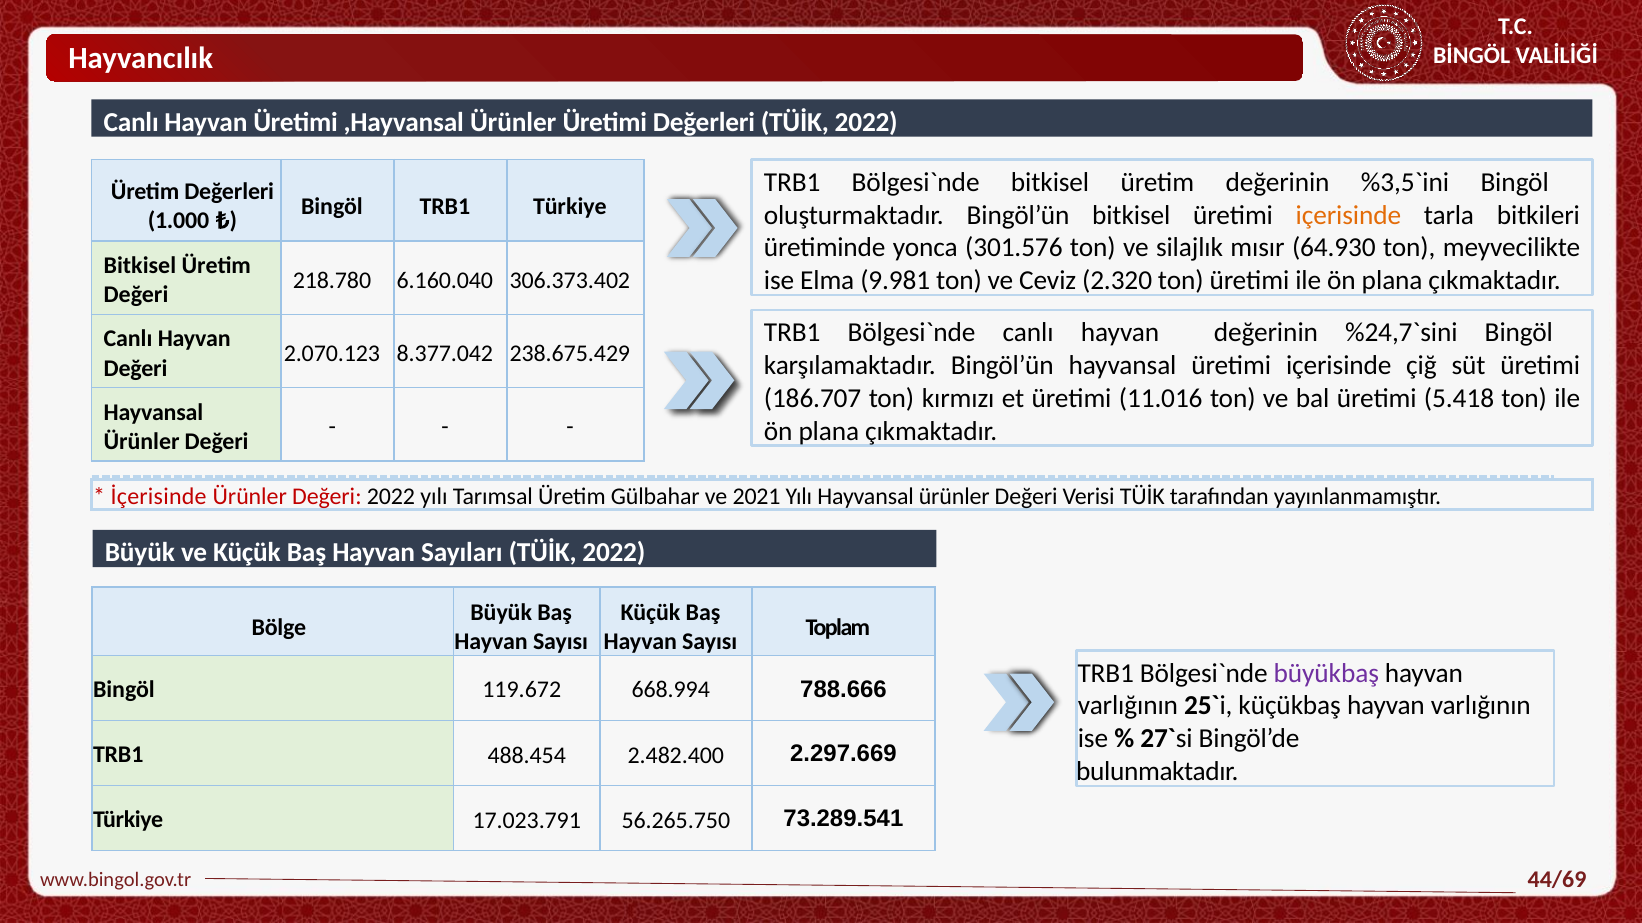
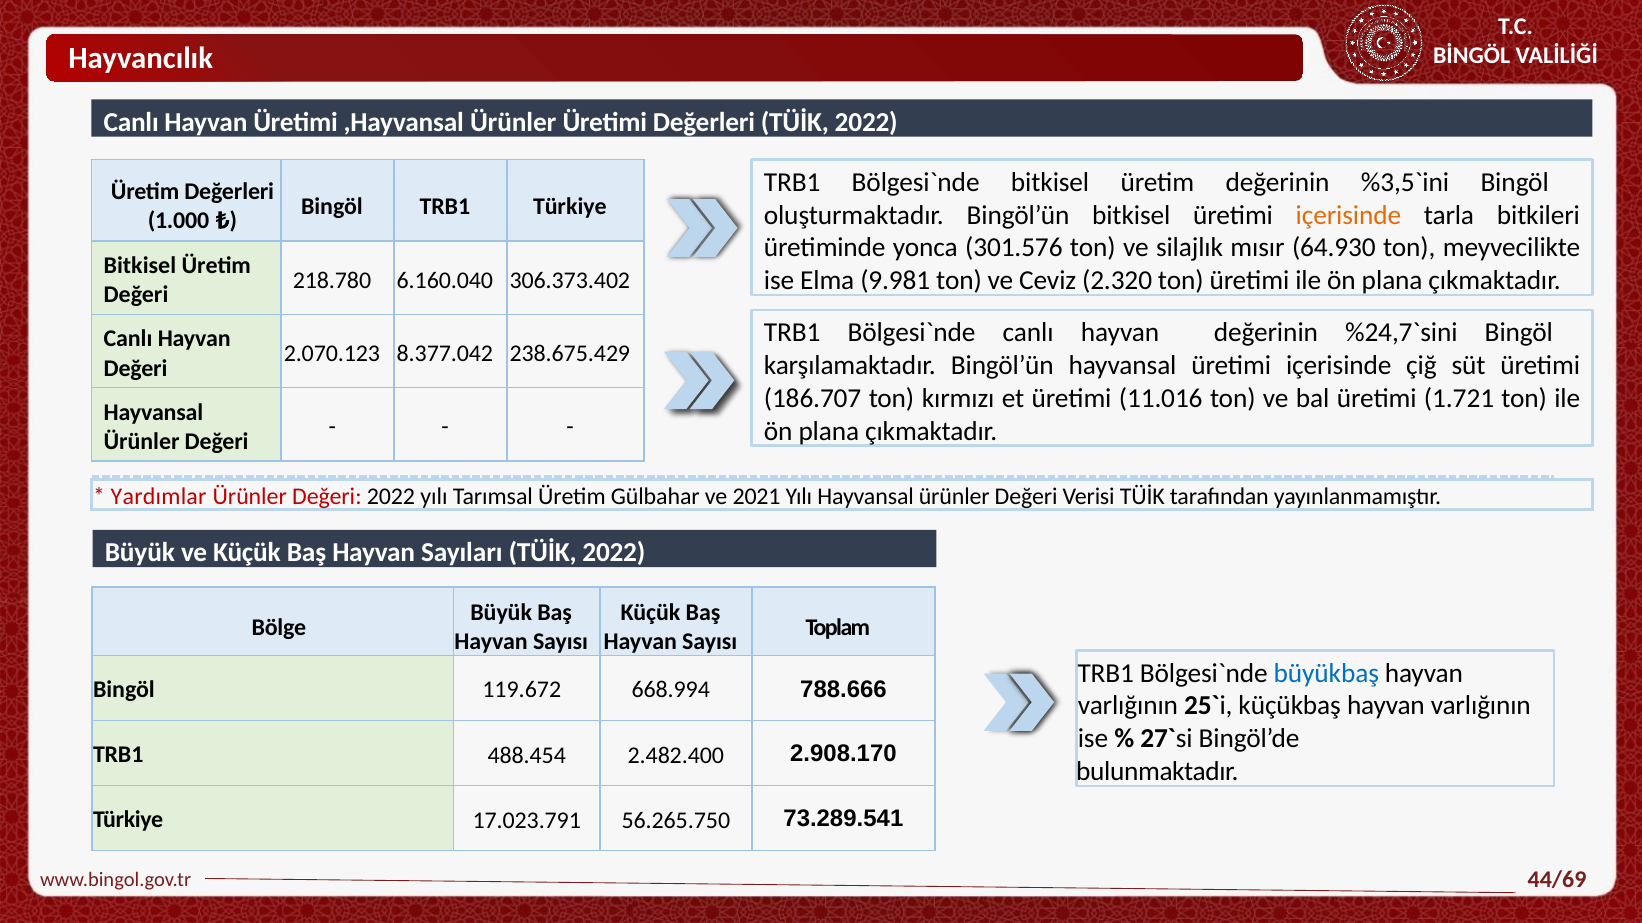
5.418: 5.418 -> 1.721 (1459, 399)
İçerisinde: İçerisinde -> Yardımlar (159, 497)
büyükbaş colour: purple -> blue (1326, 674)
2.297.669: 2.297.669 -> 2.908.170 (843, 755)
